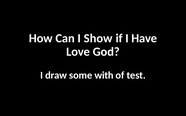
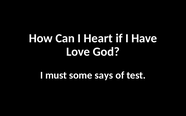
Show: Show -> Heart (98, 38)
draw: draw -> must (56, 75)
with: with -> says (104, 75)
